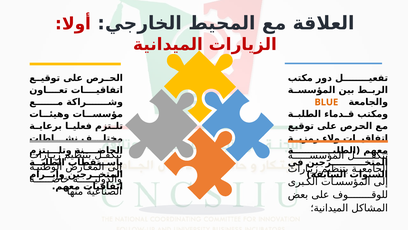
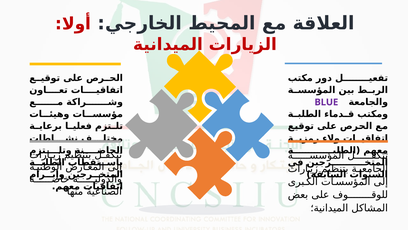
BLUE colour: orange -> purple (326, 102)
